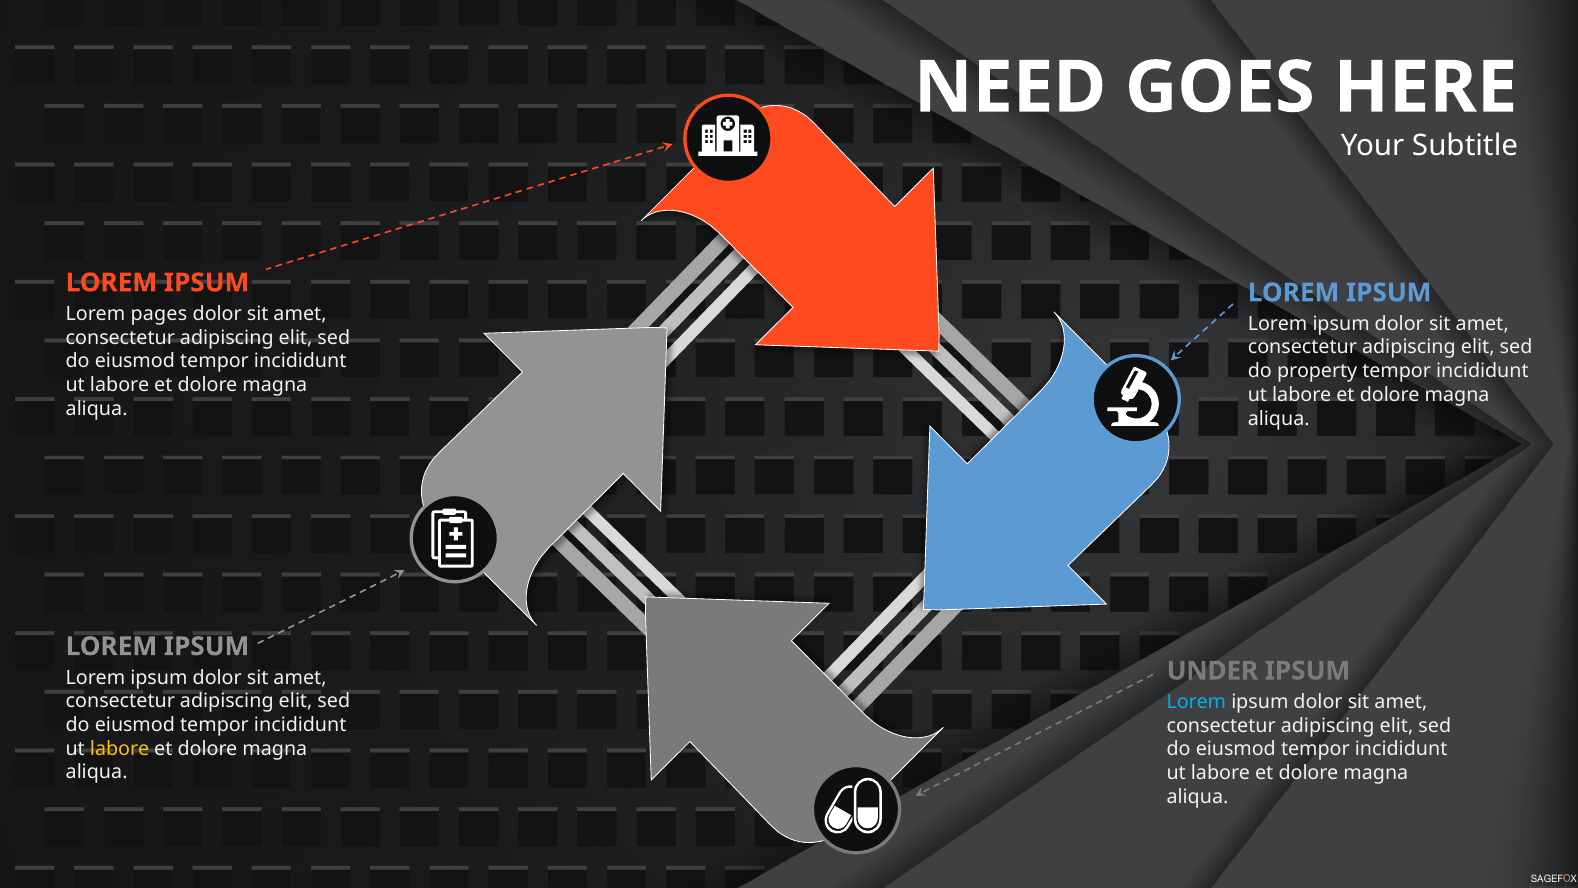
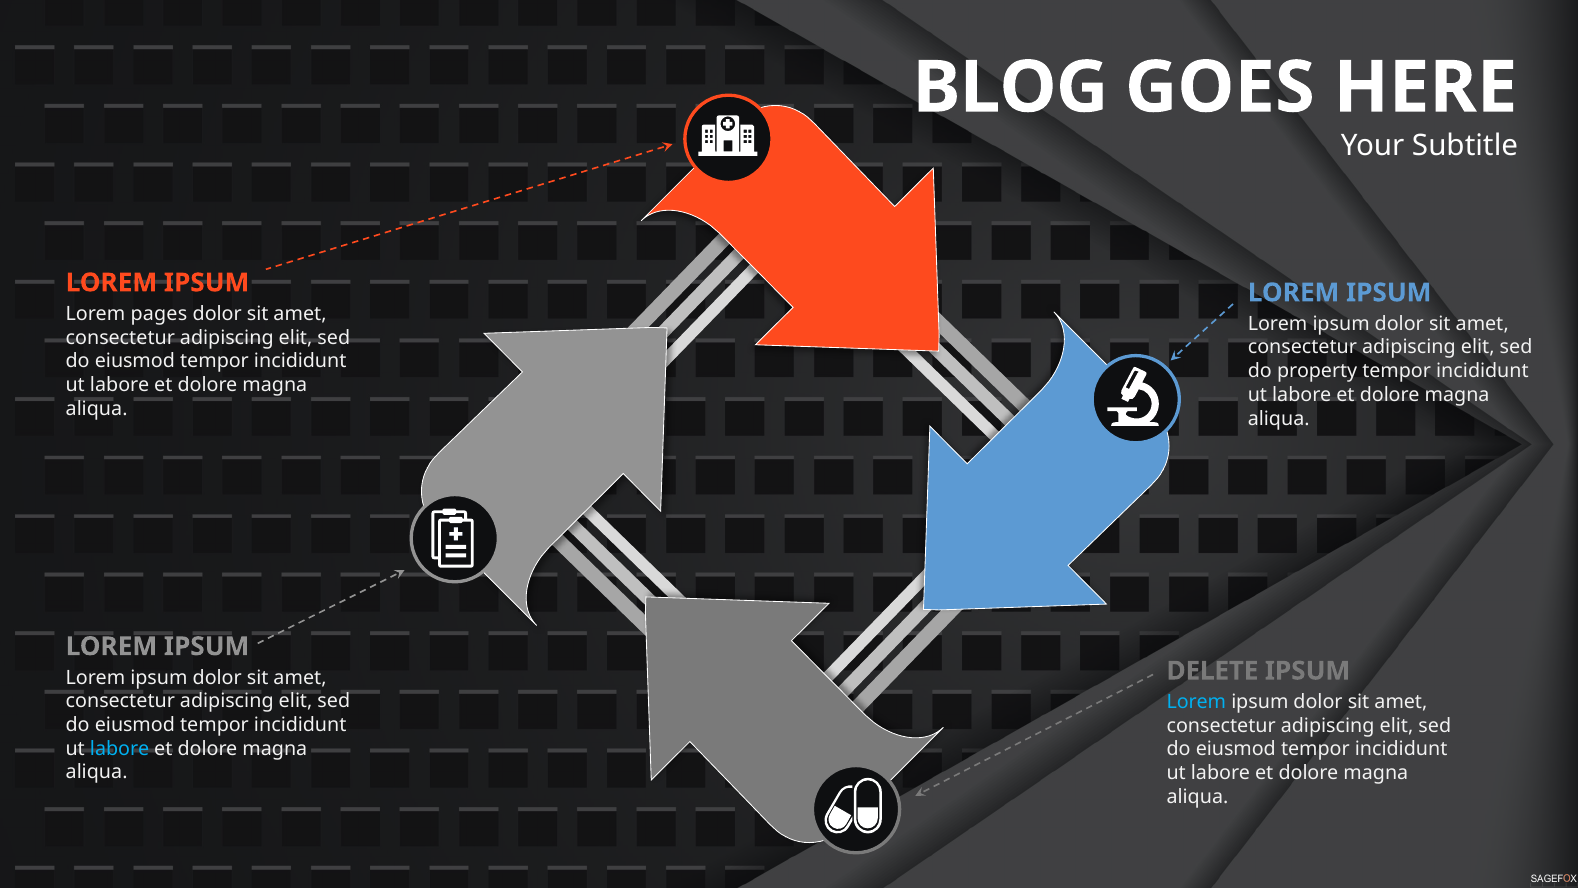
NEED: NEED -> BLOG (1010, 88)
UNDER: UNDER -> DELETE (1212, 671)
labore colour: yellow -> light blue (120, 748)
